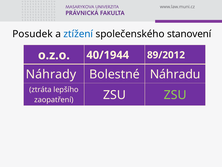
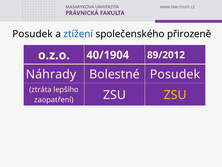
stanovení: stanovení -> přirozeně (189, 34)
40/1944: 40/1944 -> 40/1904 (108, 55)
Bolestné Náhradu: Náhradu -> Posudek (175, 74)
ZSU colour: light green -> yellow (175, 95)
